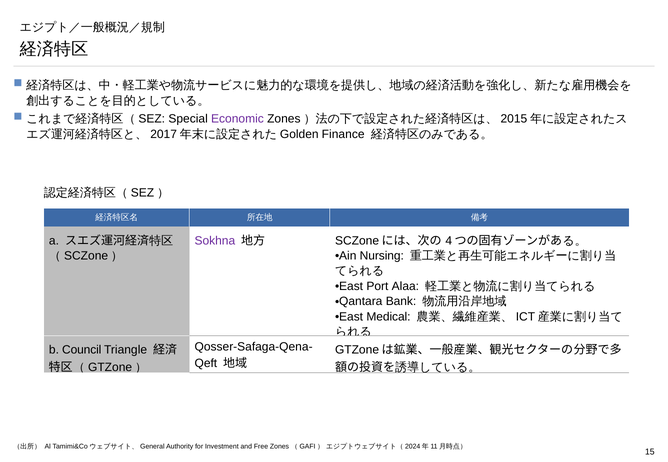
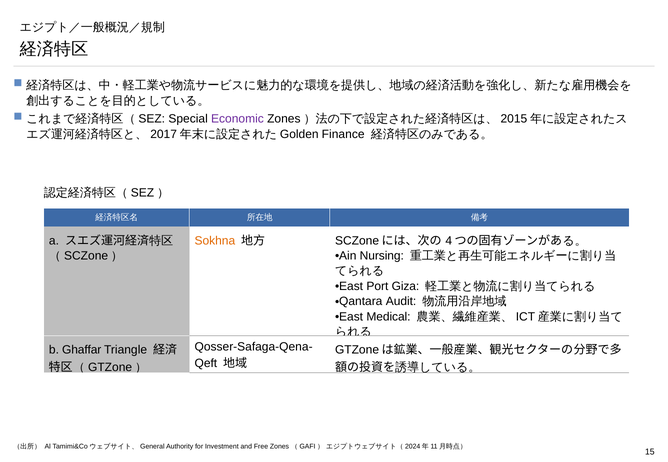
Sokhna colour: purple -> orange (215, 241)
Alaa: Alaa -> Giza (405, 286)
Bank: Bank -> Audit (401, 302)
Council: Council -> Ghaffar (82, 350)
